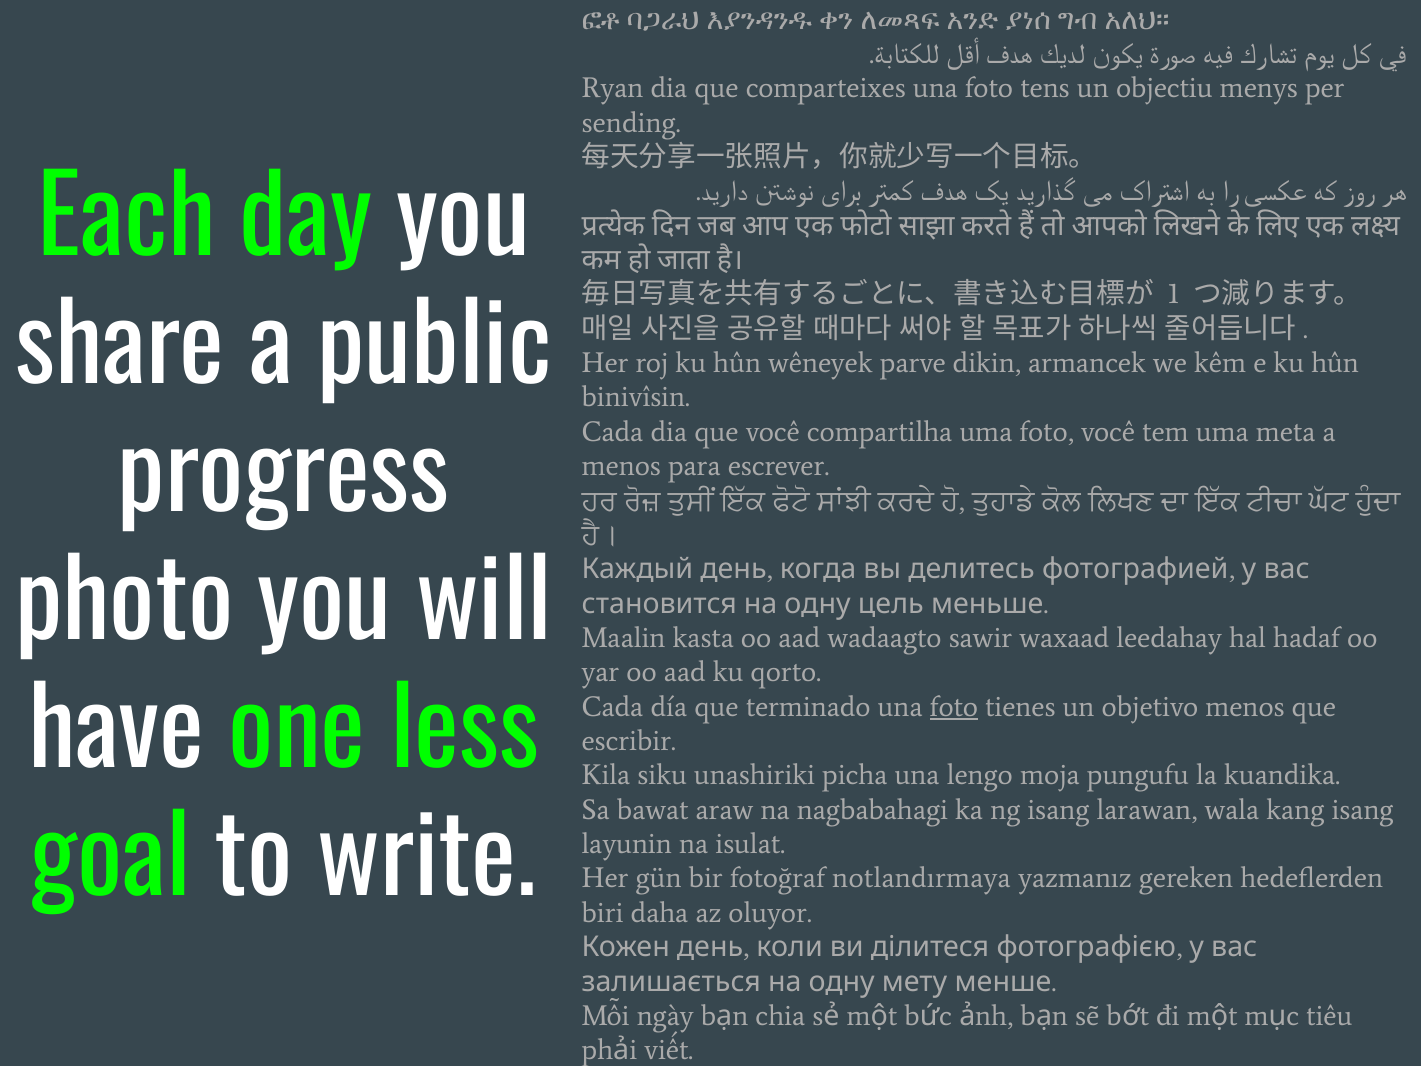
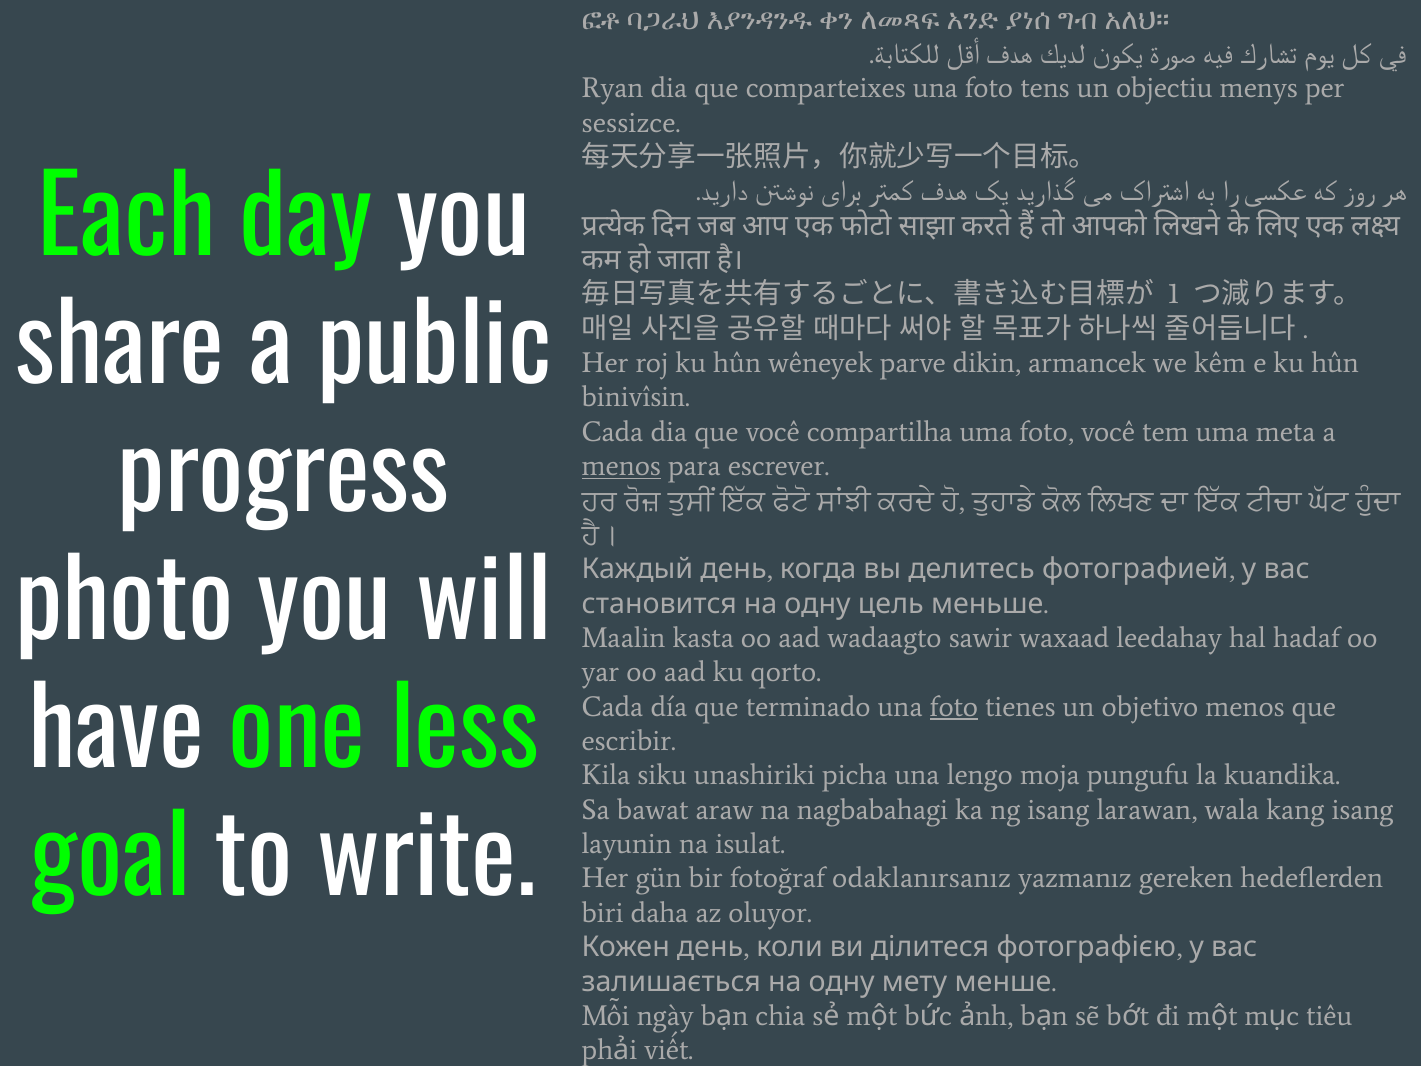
sending: sending -> sessizce (631, 123)
menos underline: none -> present (621, 466)
notlandırmaya: notlandırmaya -> odaklanırsanız (922, 878)
